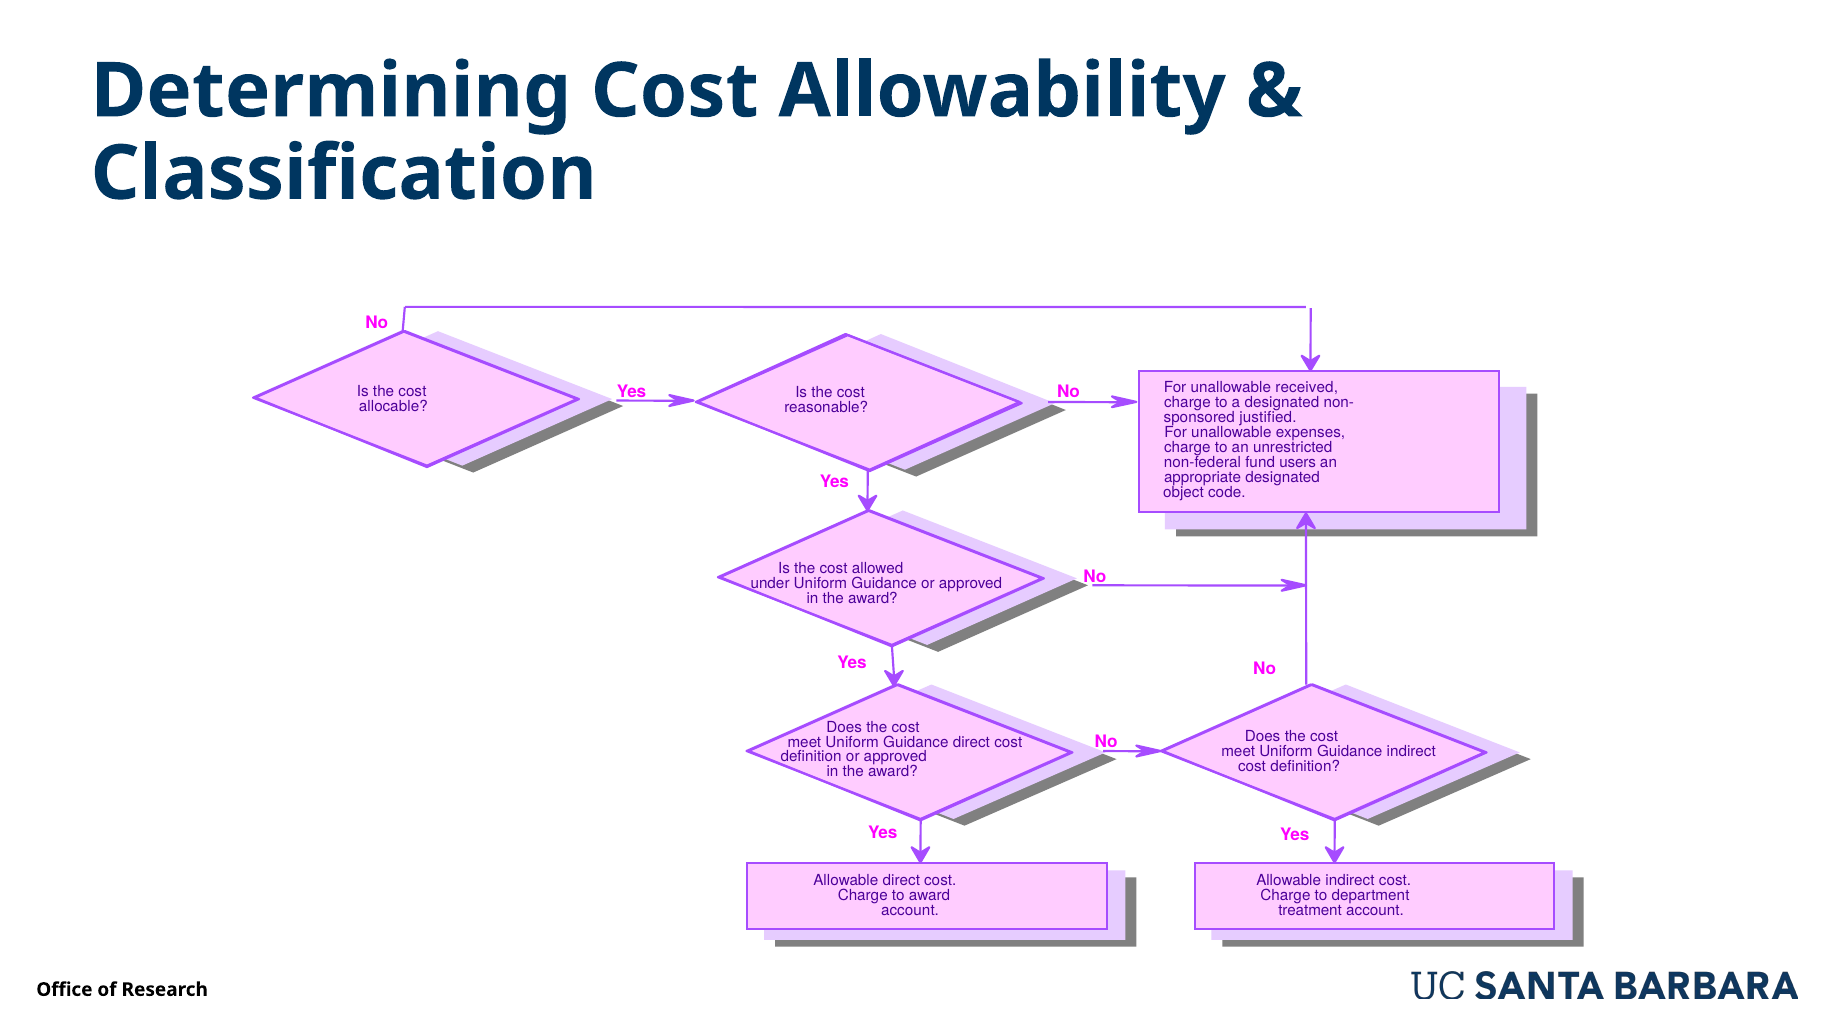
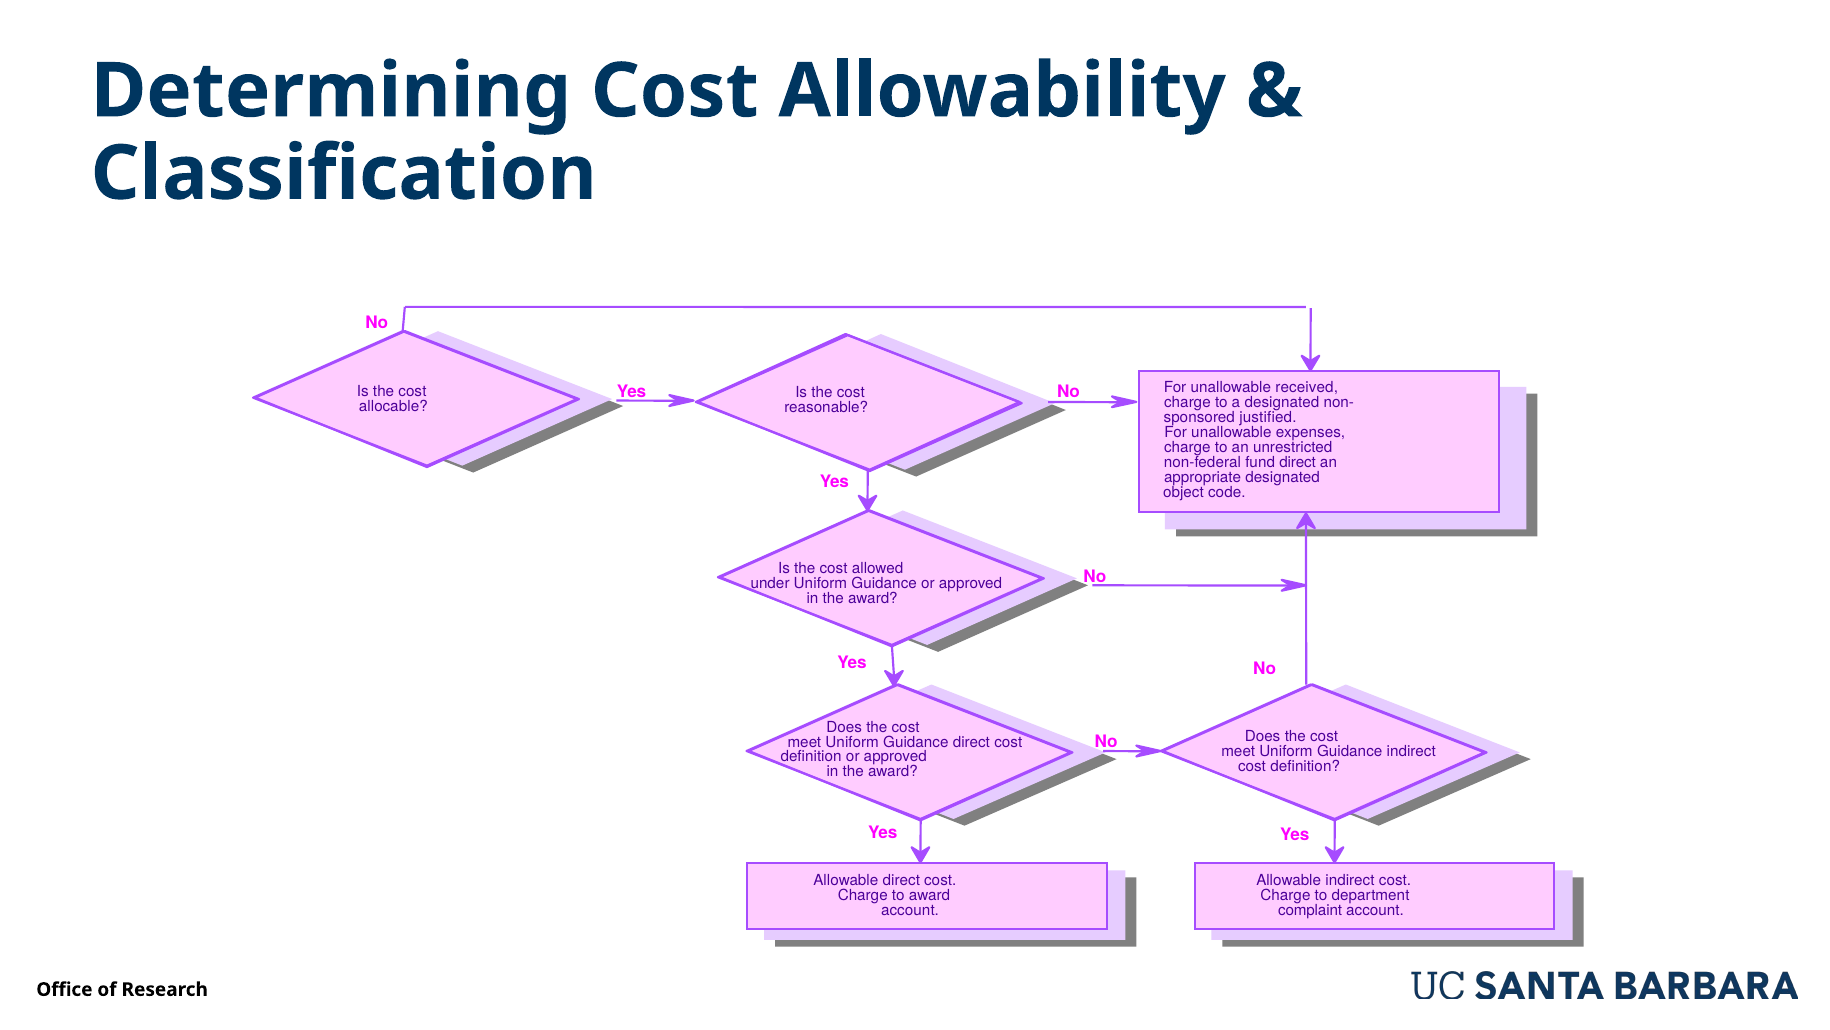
fund users: users -> direct (1298, 462)
treatment: treatment -> complaint (1310, 910)
